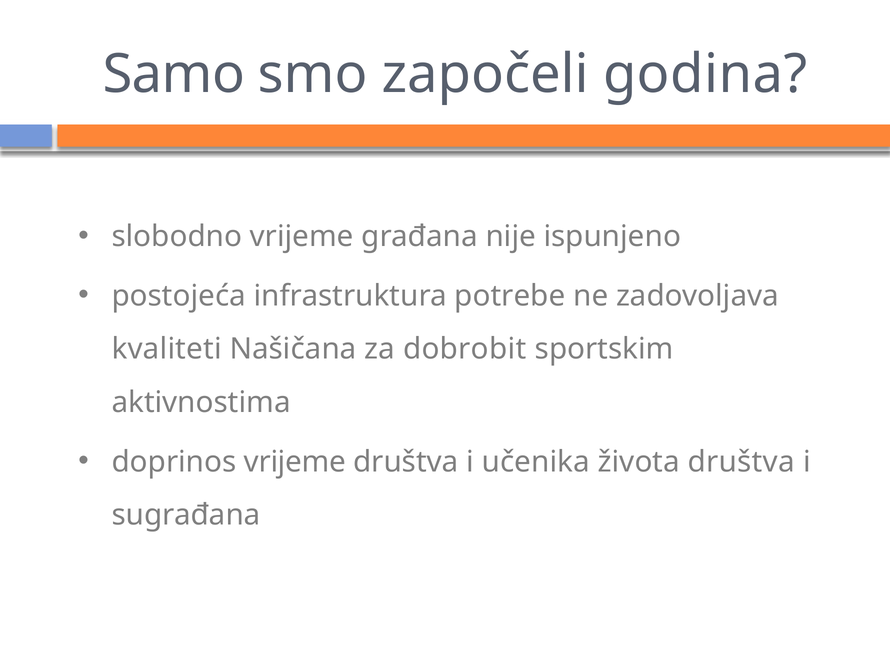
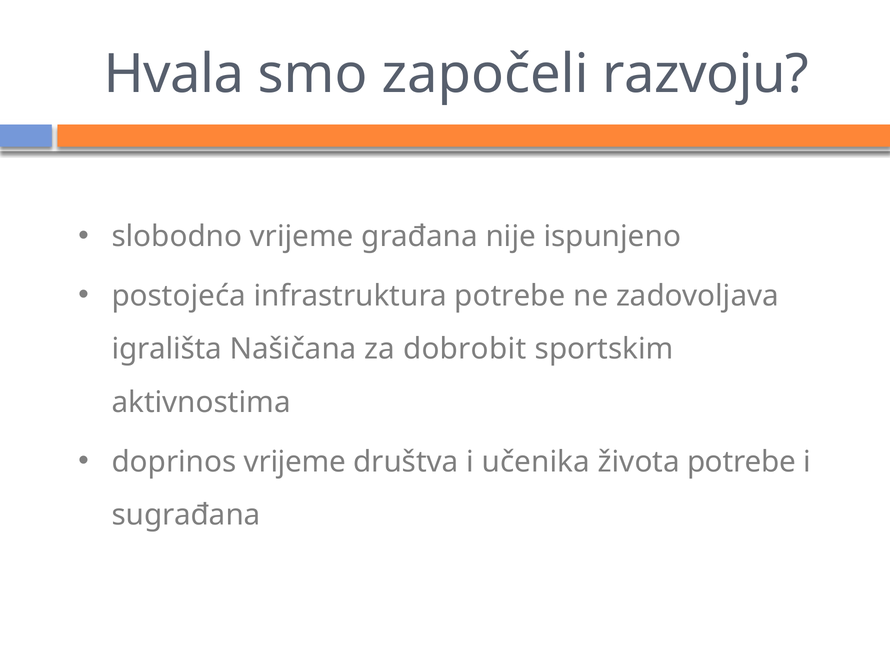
Samo: Samo -> Hvala (174, 74)
godina: godina -> razvoju (706, 74)
kvaliteti: kvaliteti -> igrališta (167, 349)
života društva: društva -> potrebe (742, 462)
